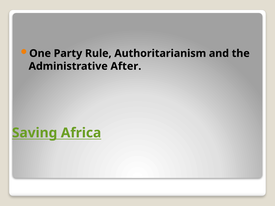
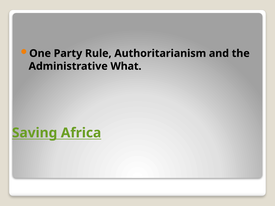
After: After -> What (126, 66)
